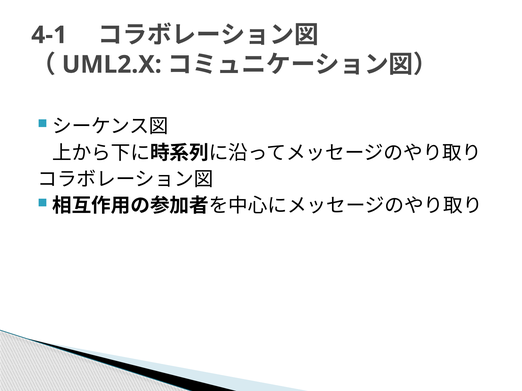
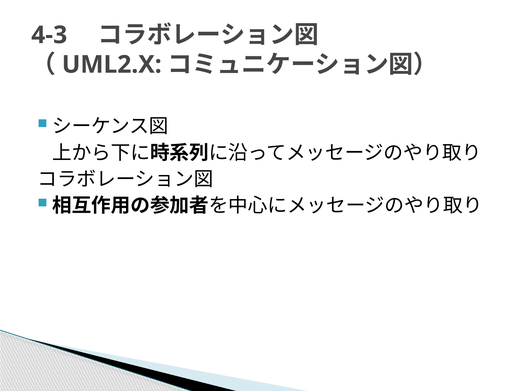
4‐1: 4‐1 -> 4‐3 (49, 35)
